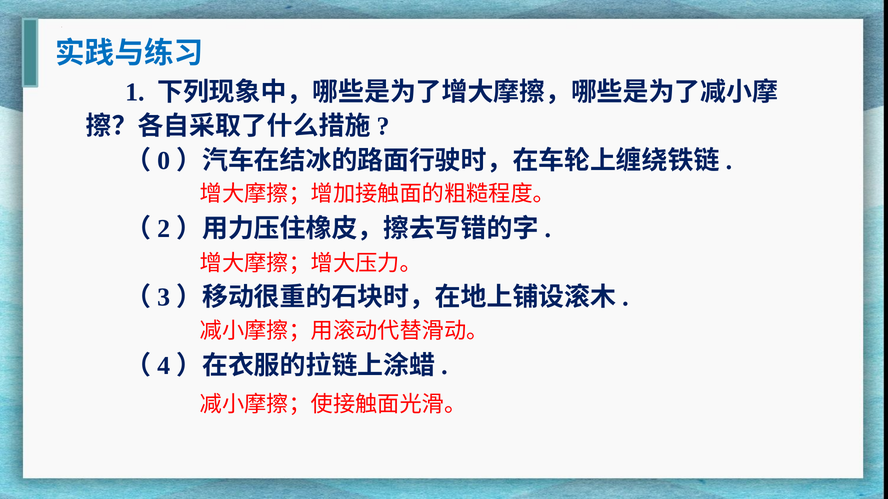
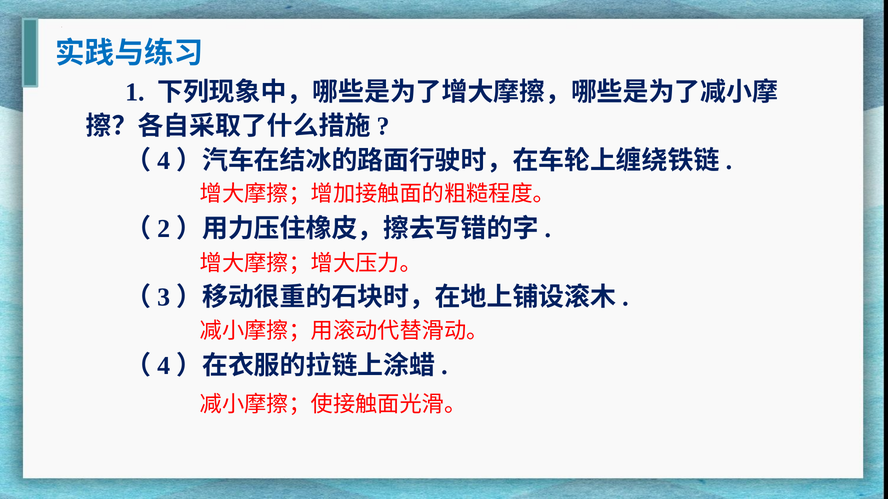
0: 0 -> 4 (164, 161)
